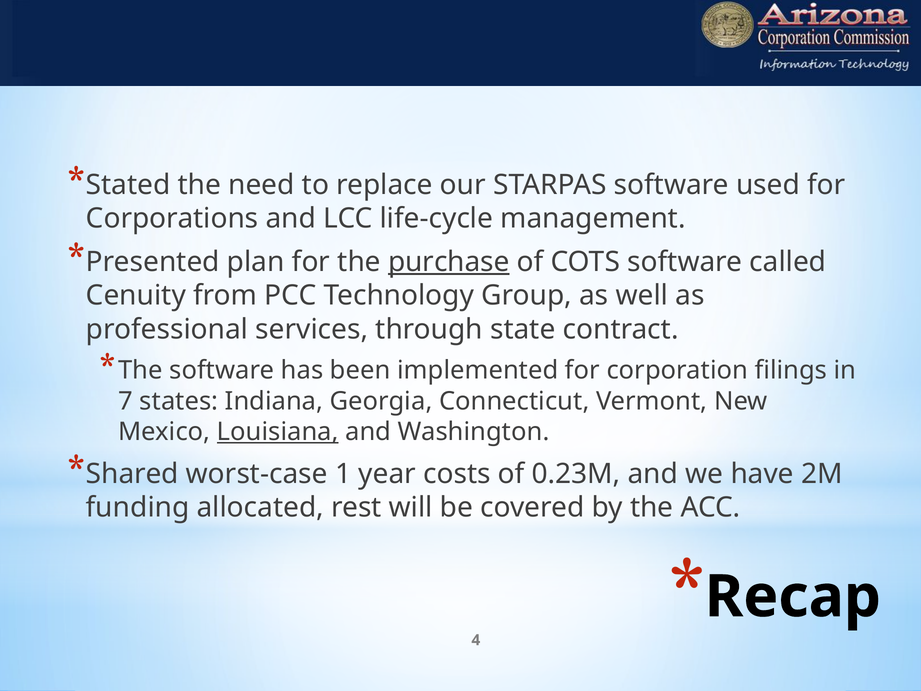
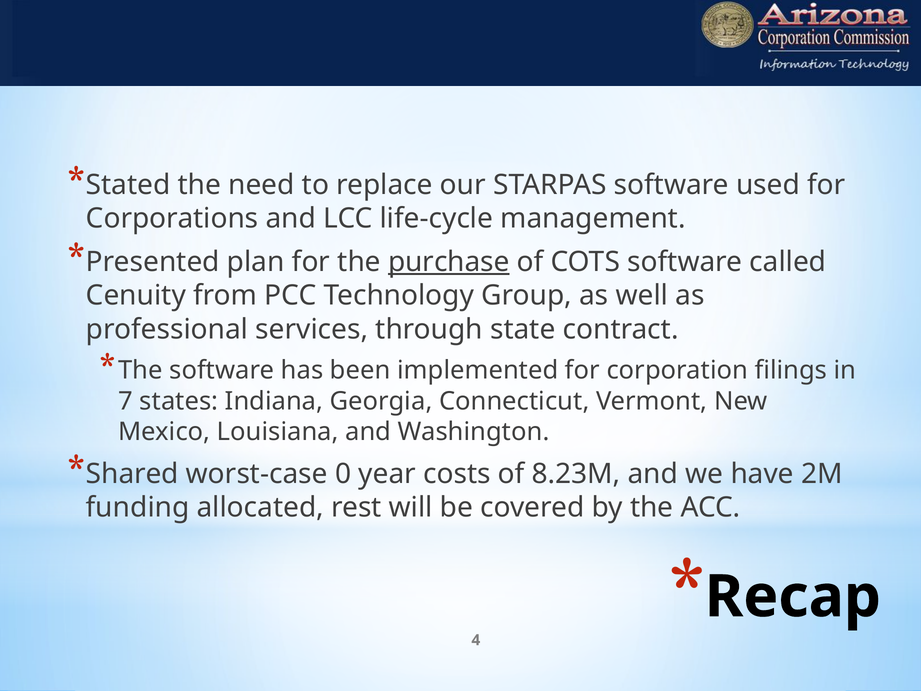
Louisiana underline: present -> none (278, 432)
1: 1 -> 0 (343, 474)
0.23M: 0.23M -> 8.23M (576, 474)
